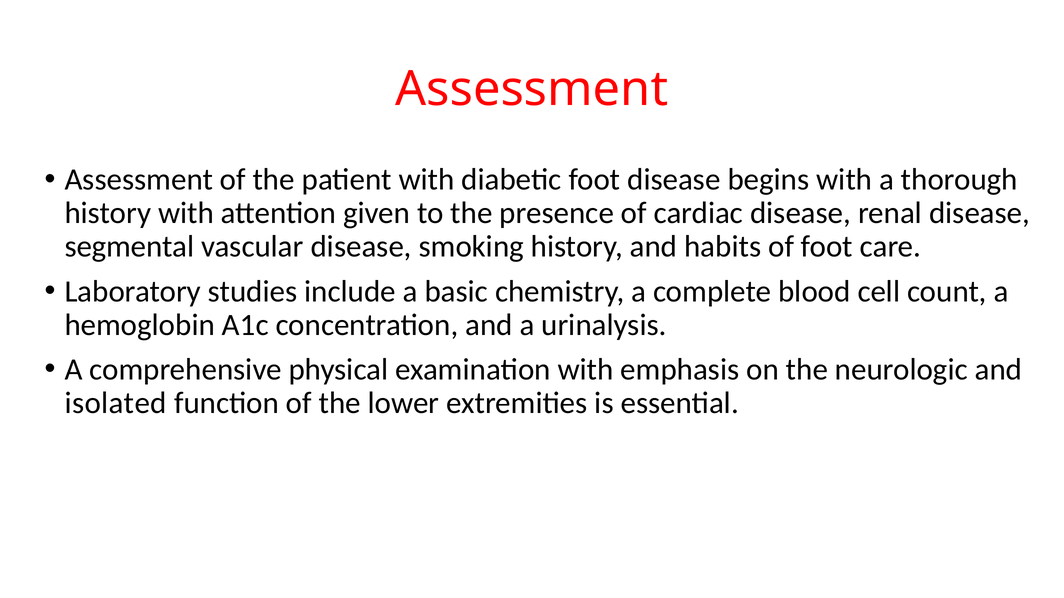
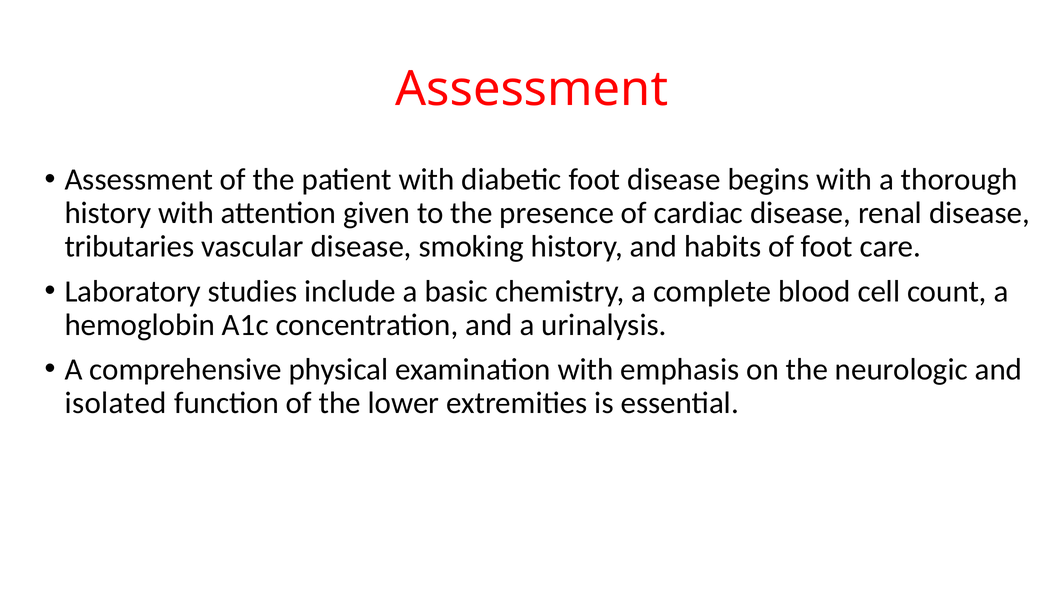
segmental: segmental -> tributaries (129, 247)
